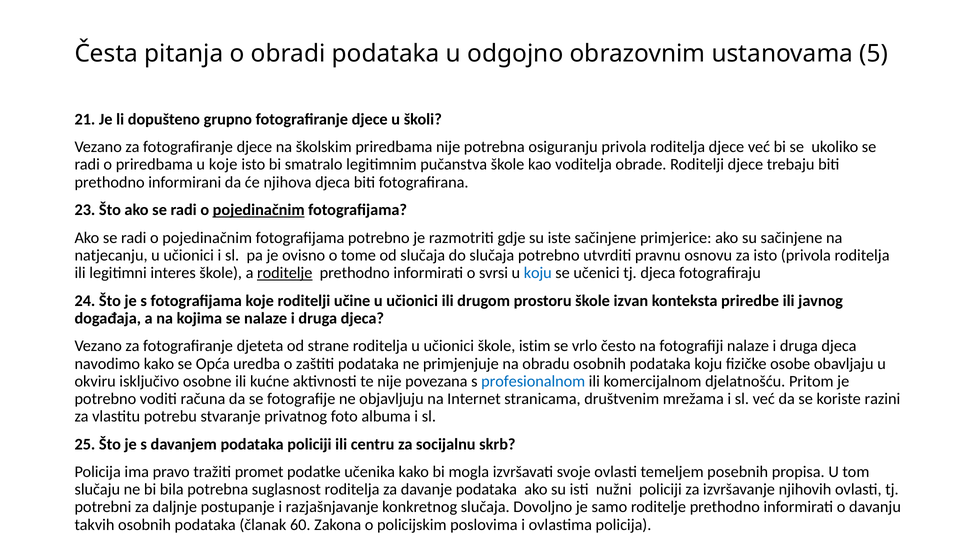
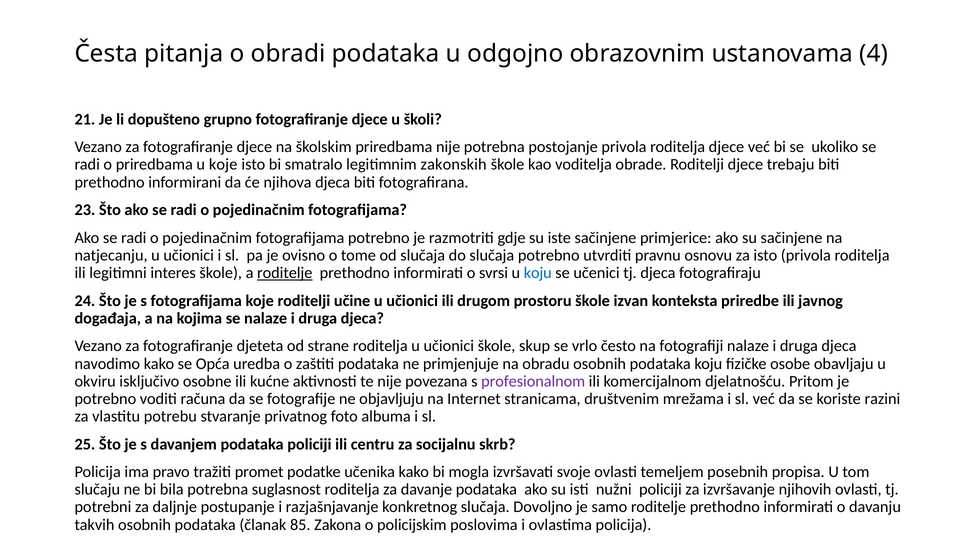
5: 5 -> 4 (874, 54)
osiguranju: osiguranju -> postojanje (563, 147)
pučanstva: pučanstva -> zakonskih (454, 165)
pojedinačnim underline: present -> none (259, 210)
istim: istim -> skup (535, 346)
profesionalnom colour: blue -> purple (533, 381)
60: 60 -> 85 (300, 525)
